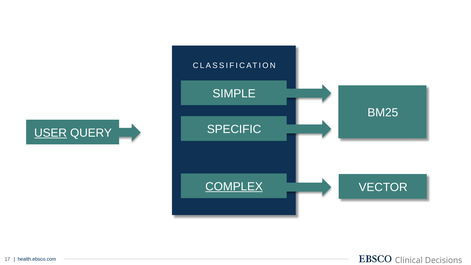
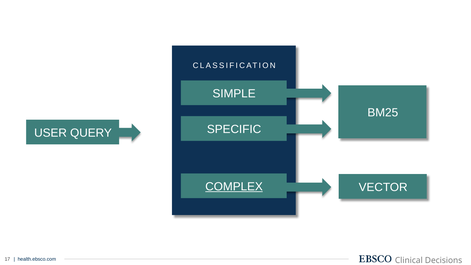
USER underline: present -> none (51, 133)
